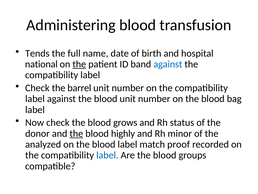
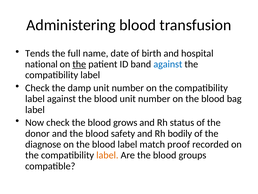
barrel: barrel -> damp (79, 88)
the underline: present -> none (76, 133)
highly: highly -> safety (123, 133)
minor: minor -> bodily (180, 133)
analyzed: analyzed -> diagnose (43, 144)
label colour: blue -> orange (107, 155)
